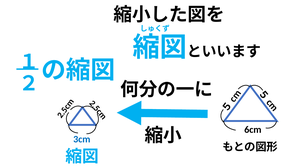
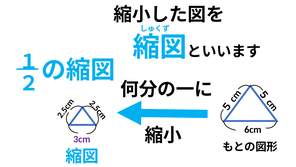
3cm colour: blue -> purple (82, 139)
